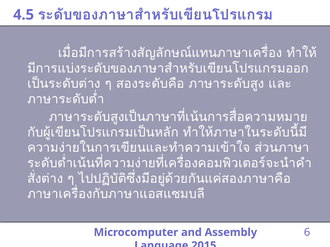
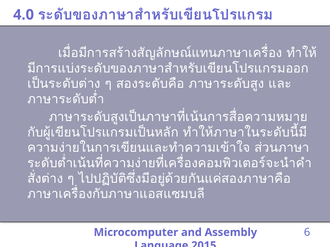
4.5: 4.5 -> 4.0 (24, 15)
